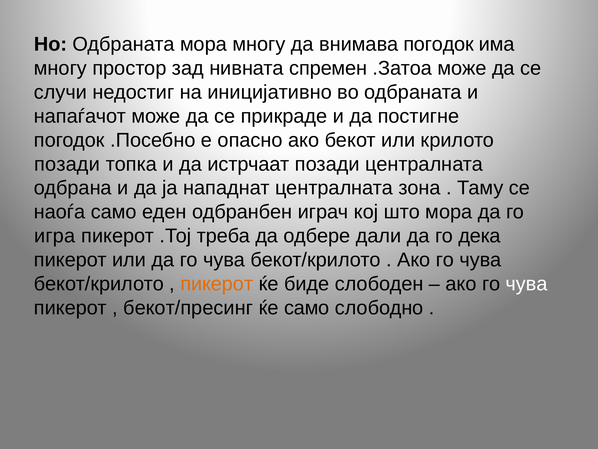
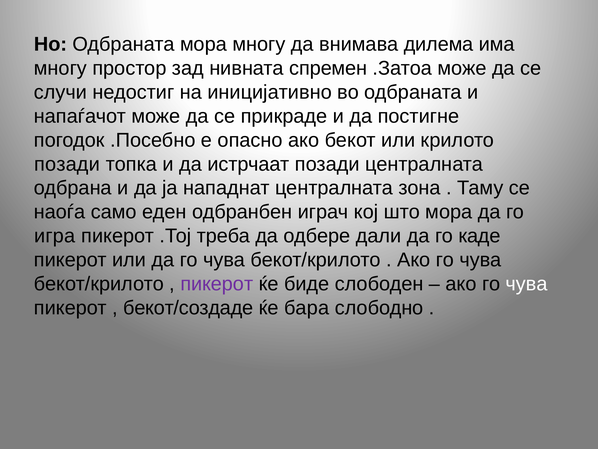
внимава погодок: погодок -> дилема (439, 44)
дека: дека -> каде (479, 236)
пикерот colour: orange -> purple (217, 284)
бекот/пресинг: бекот/пресинг -> бекот/создаде (188, 307)
ќе само: само -> бара (307, 307)
